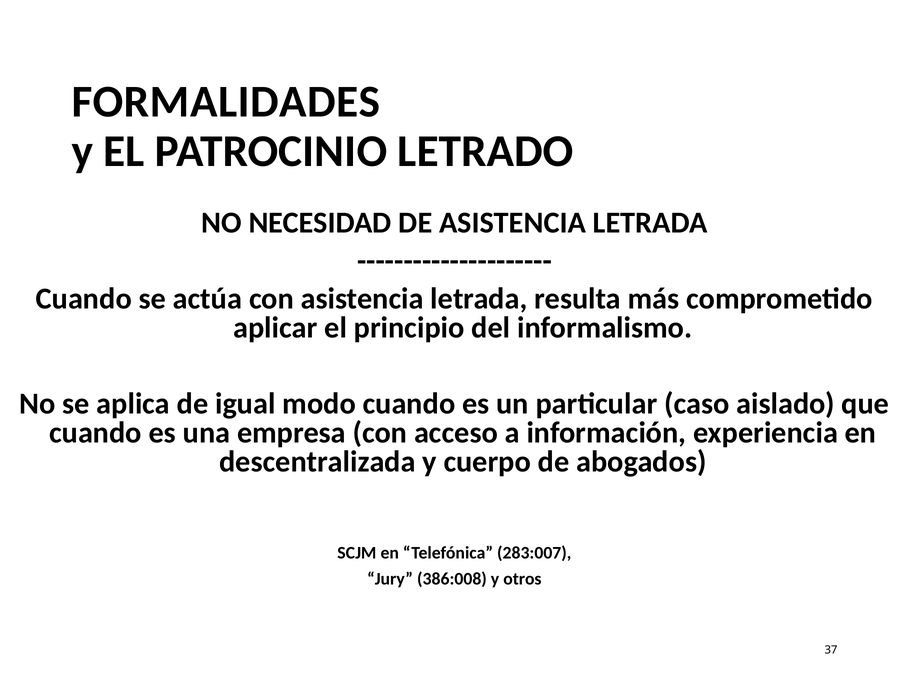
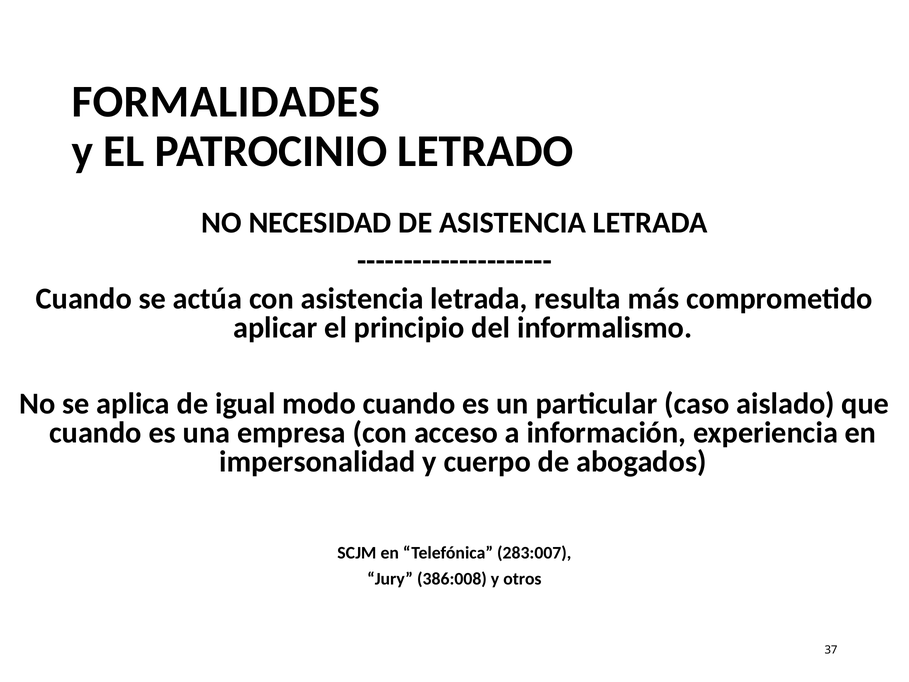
descentralizada: descentralizada -> impersonalidad (317, 462)
